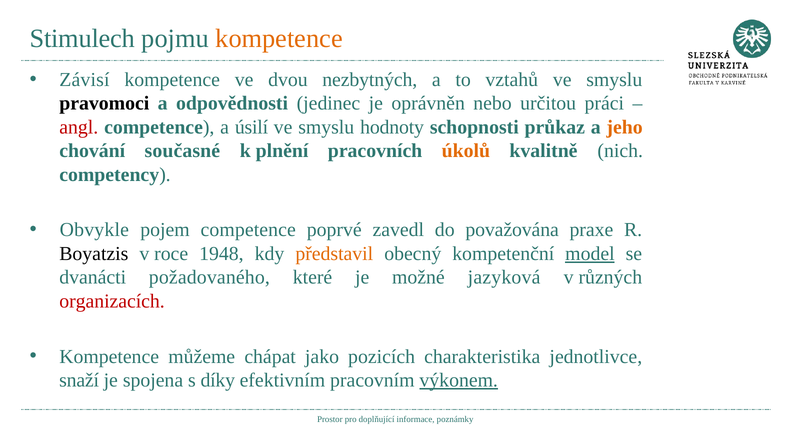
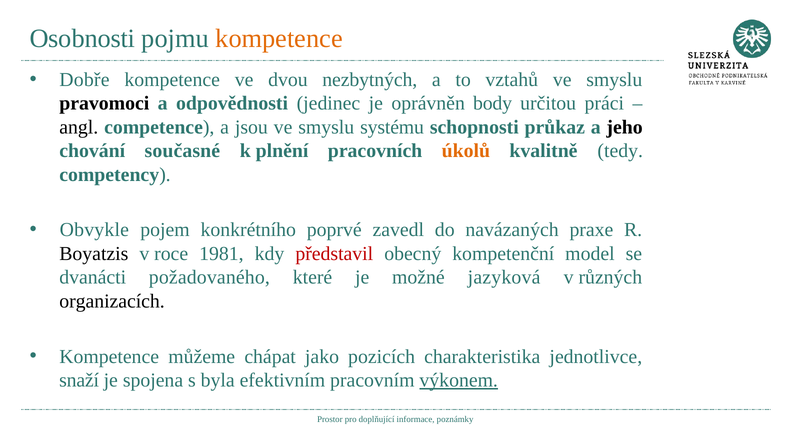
Stimulech: Stimulech -> Osobnosti (82, 38)
Závisí: Závisí -> Dobře (84, 80)
nebo: nebo -> body (493, 103)
angl colour: red -> black (79, 127)
úsilí: úsilí -> jsou (251, 127)
hodnoty: hodnoty -> systému (392, 127)
jeho colour: orange -> black (625, 127)
nich: nich -> tedy (620, 151)
pojem competence: competence -> konkrétního (248, 230)
považována: považována -> navázaných (512, 230)
1948: 1948 -> 1981 (221, 254)
představil colour: orange -> red (334, 254)
model underline: present -> none (590, 254)
organizacích colour: red -> black (112, 301)
díky: díky -> byla (218, 380)
